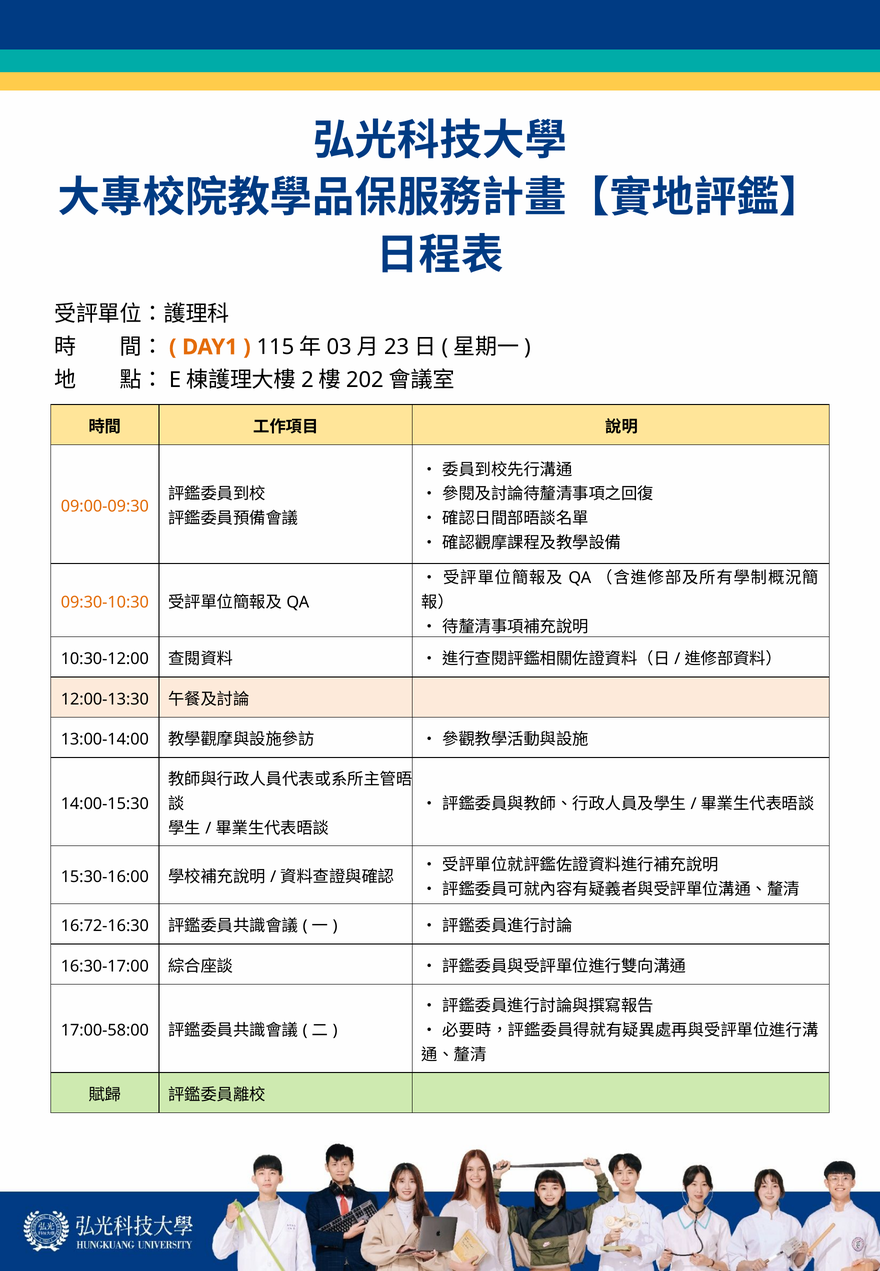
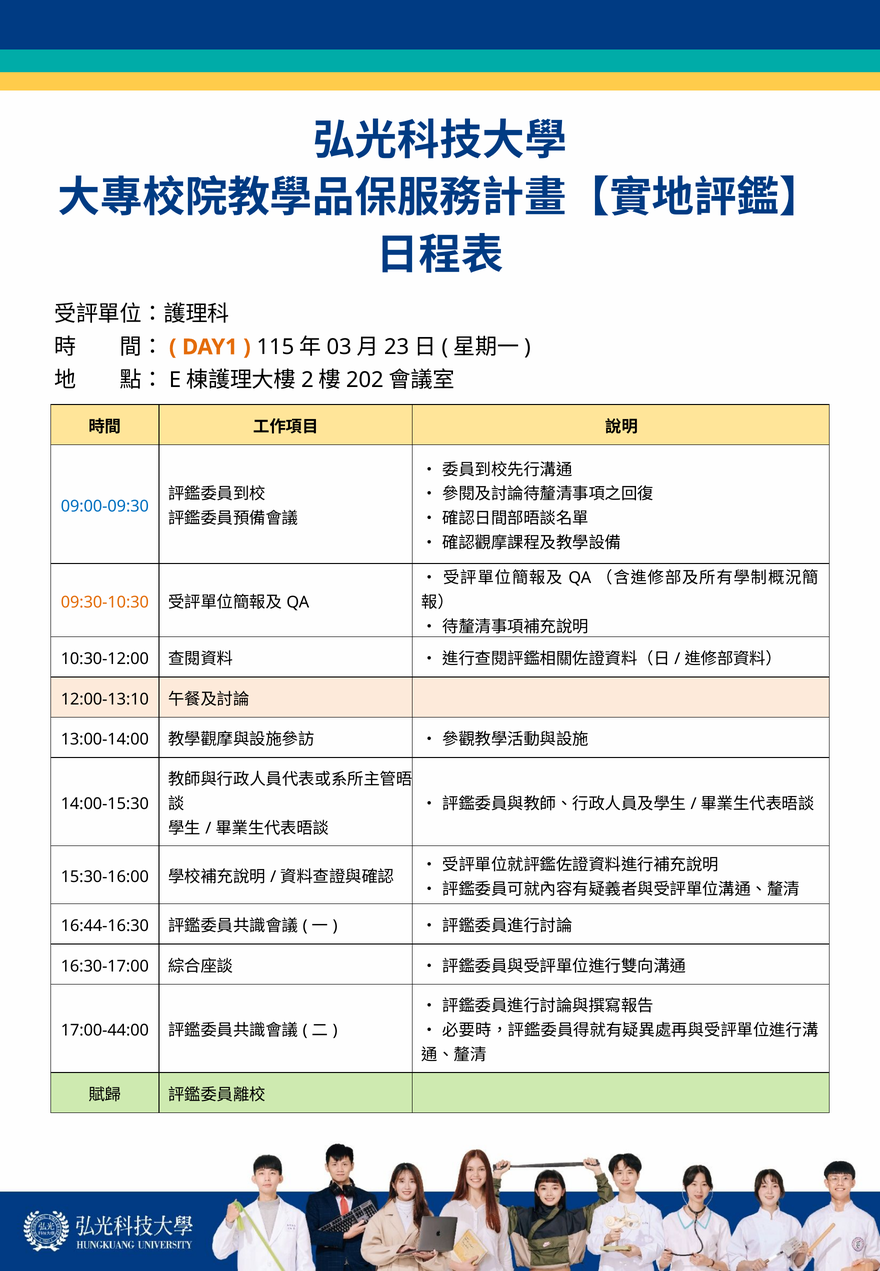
09:00-09:30 colour: orange -> blue (105, 506)
12:00-13:30: 12:00-13:30 -> 12:00-13:10 (105, 699)
16:72-16:30: 16:72-16:30 -> 16:44-16:30 (105, 926)
17:00-58:00: 17:00-58:00 -> 17:00-44:00 (105, 1031)
